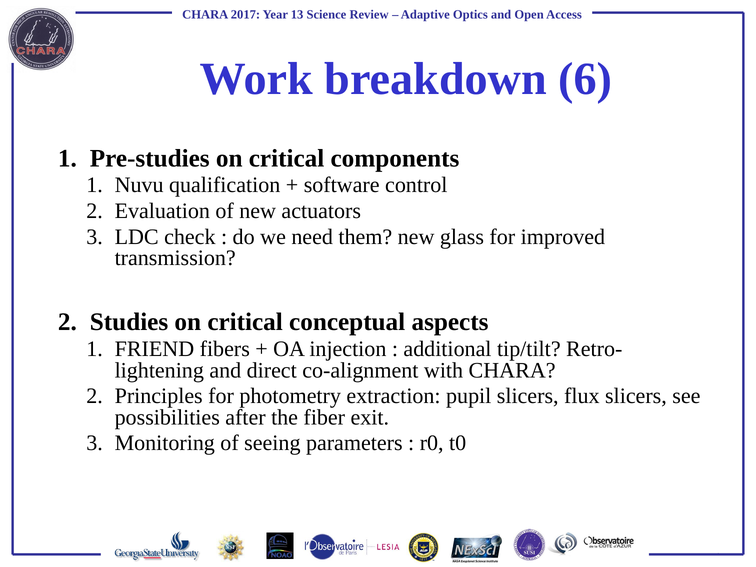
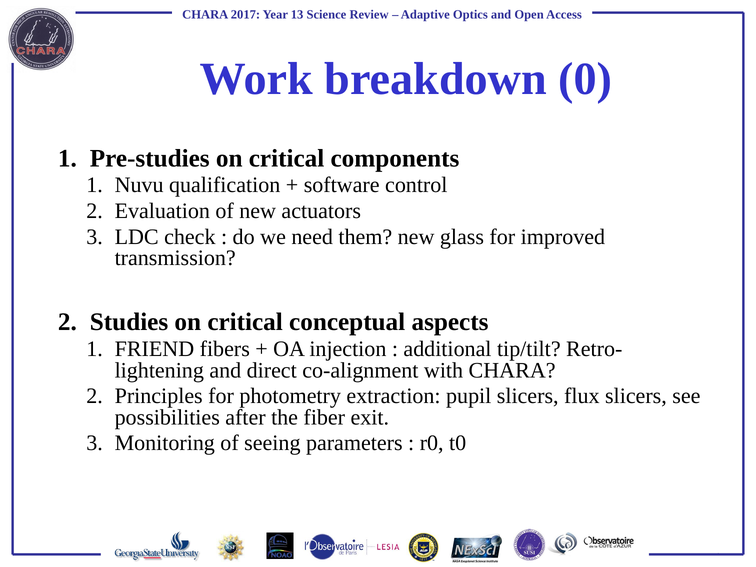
6: 6 -> 0 (585, 79)
